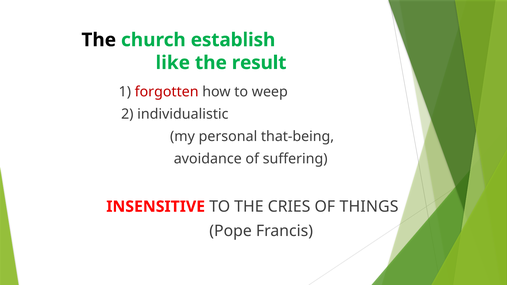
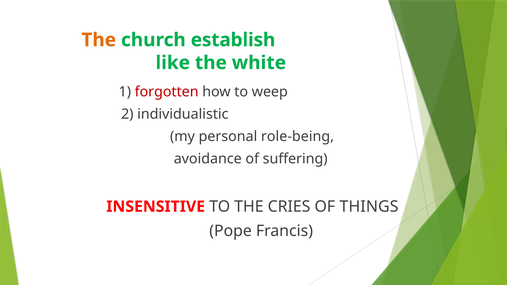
The colour: black -> orange (99, 40)
result: result -> white (259, 63)
that-being: that-being -> role-being (298, 137)
